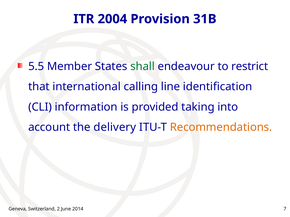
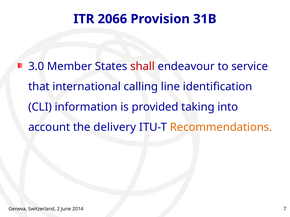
2004: 2004 -> 2066 (112, 19)
5.5: 5.5 -> 3.0 (36, 67)
shall colour: green -> red (143, 67)
restrict: restrict -> service (250, 67)
